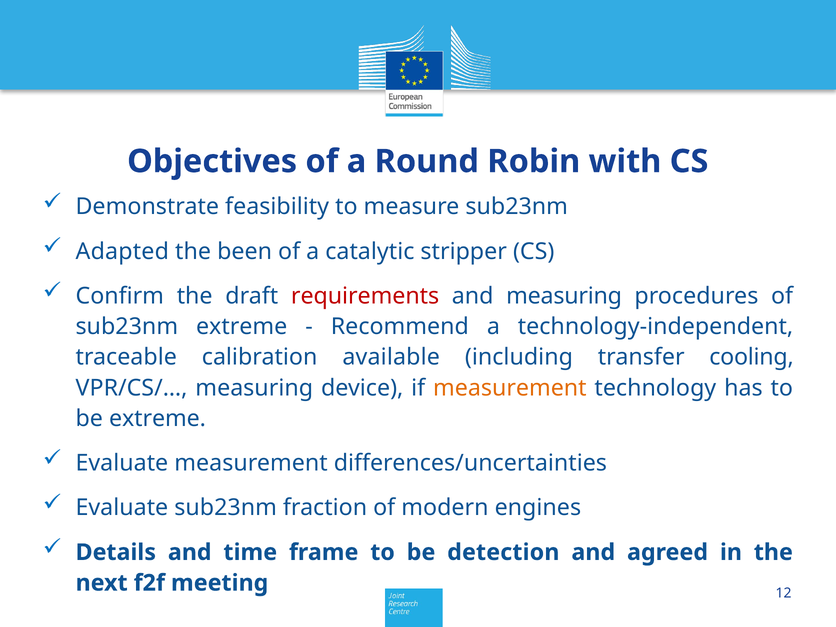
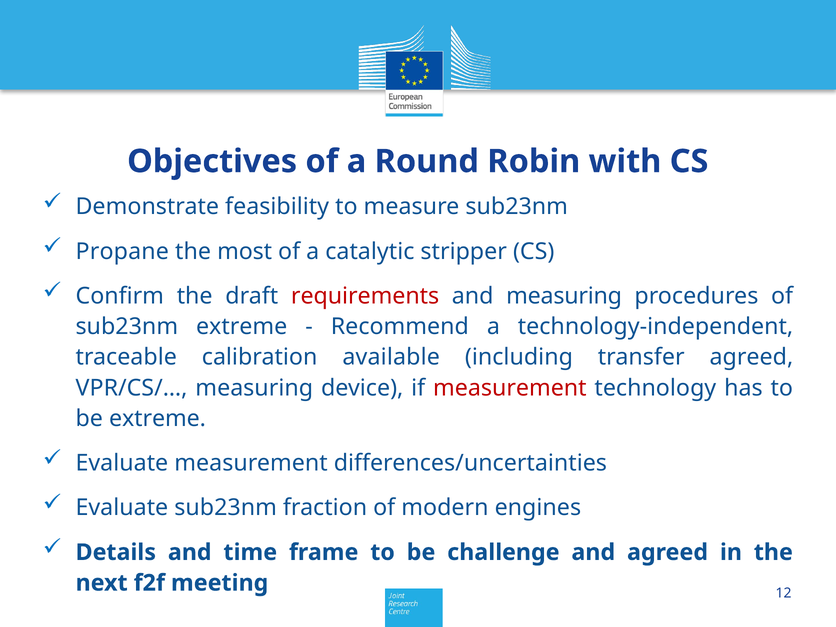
Adapted: Adapted -> Propane (122, 251)
been: been -> most (245, 251)
transfer cooling: cooling -> agreed (751, 357)
measurement colour: orange -> red (510, 388)
detection: detection -> challenge (503, 552)
